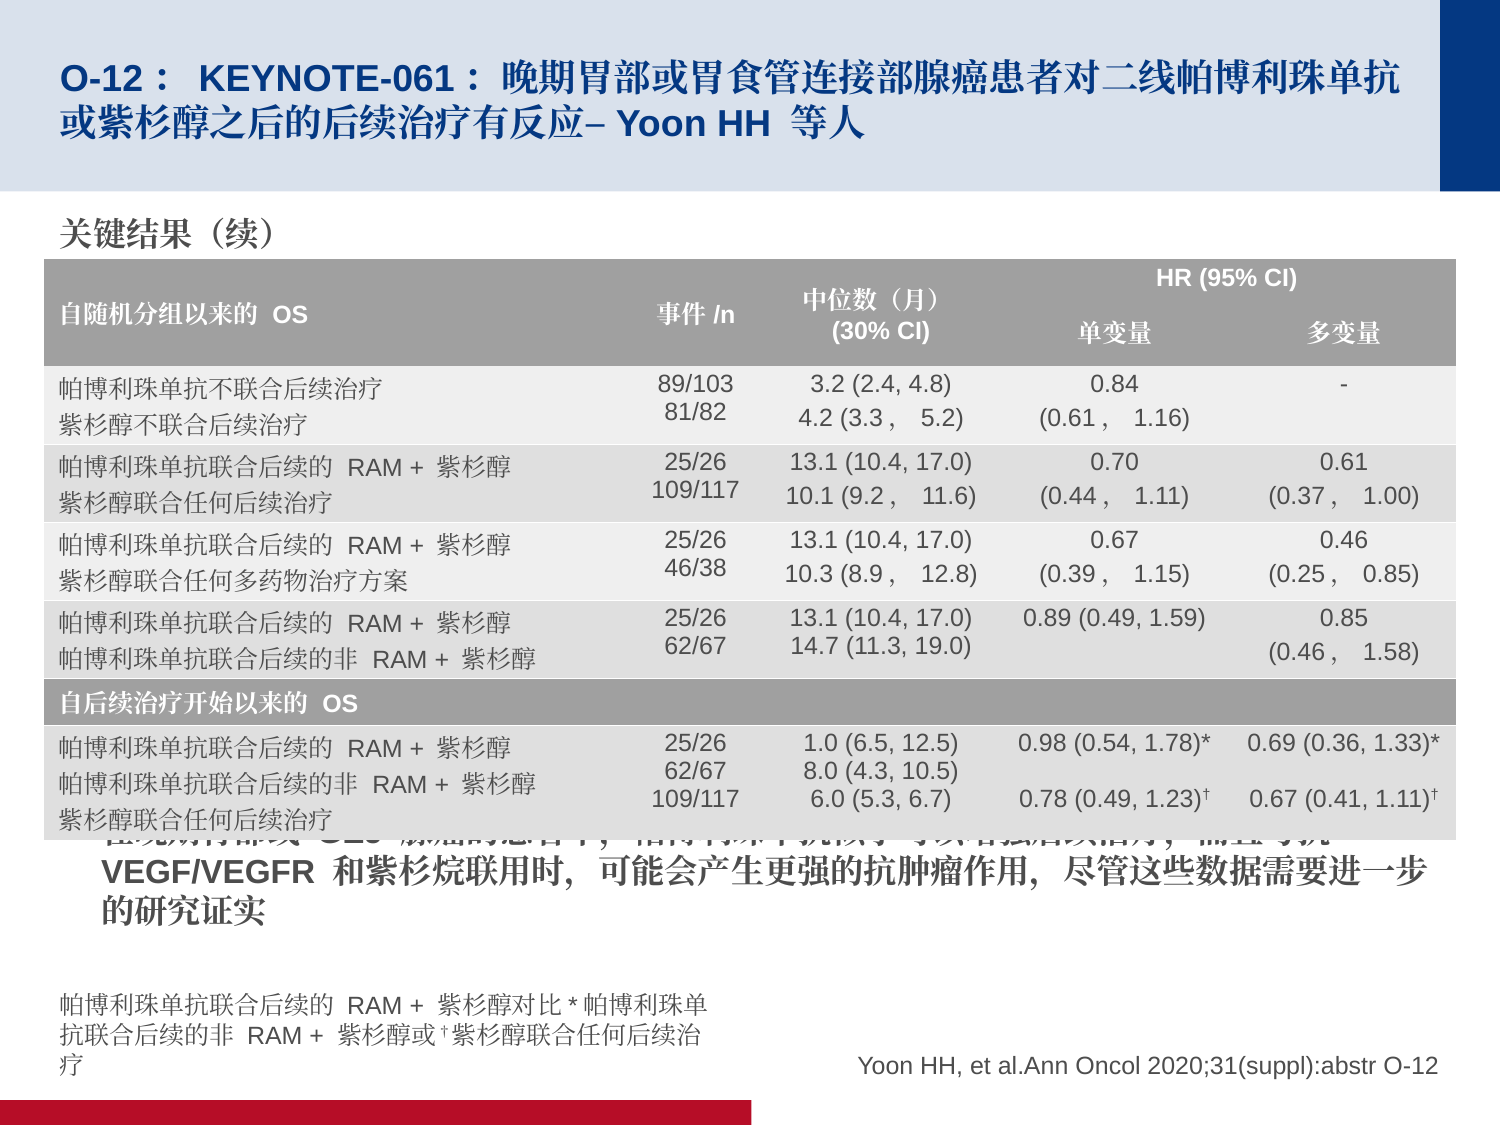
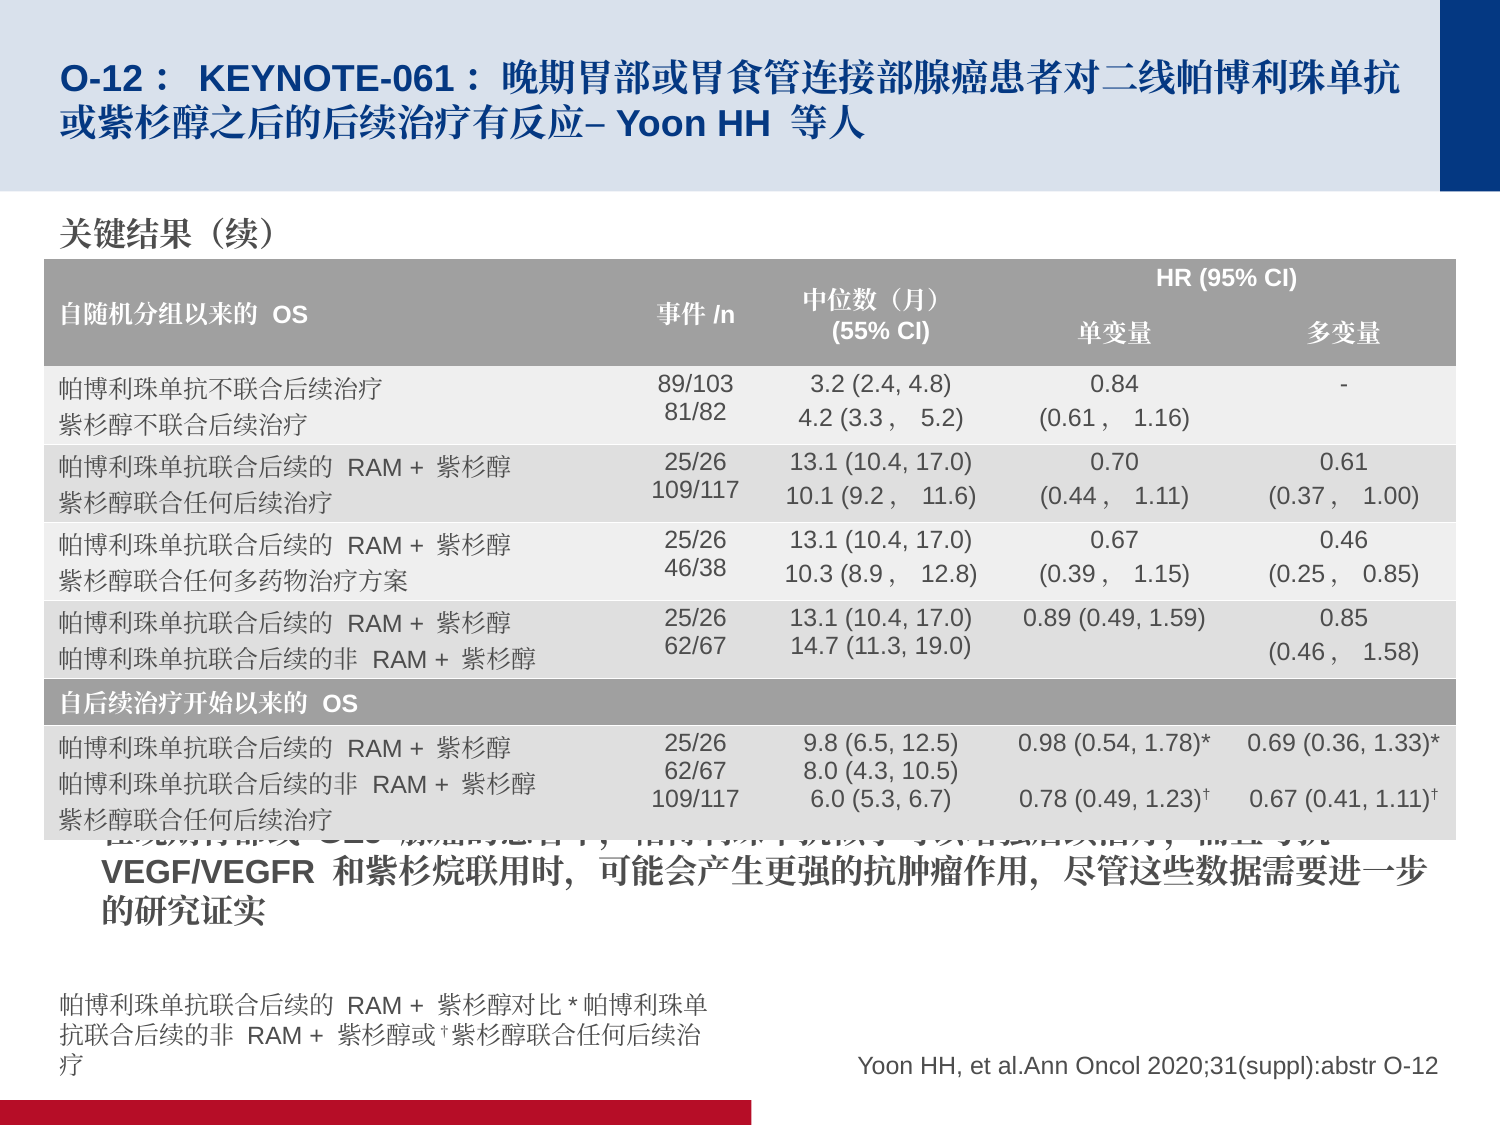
30%: 30% -> 55% (861, 331)
1.0: 1.0 -> 9.8 (821, 743)
